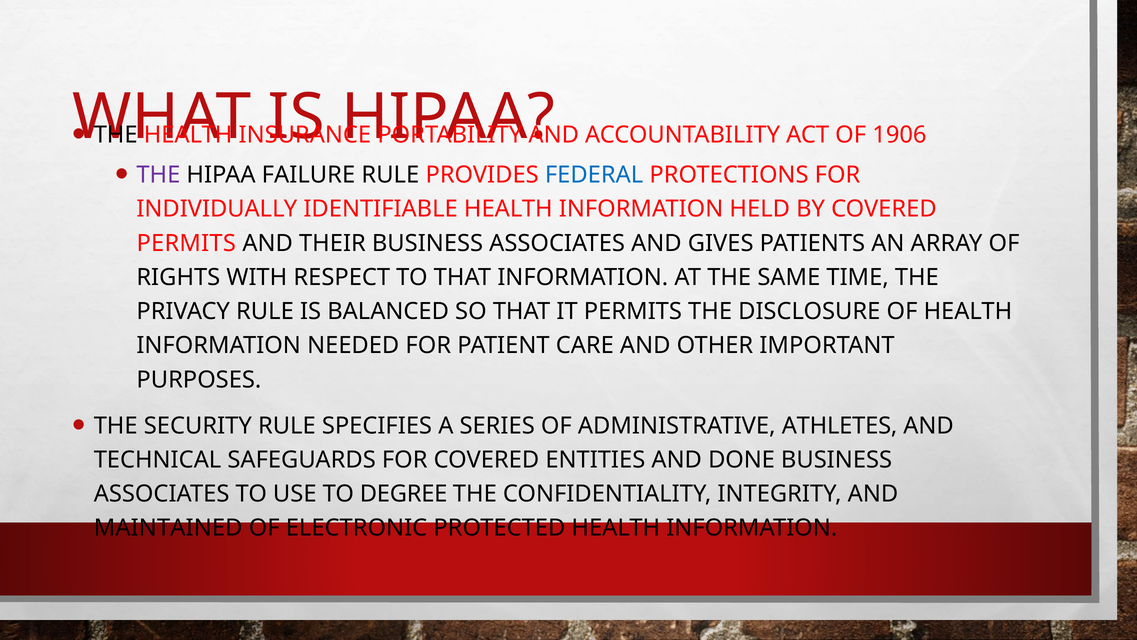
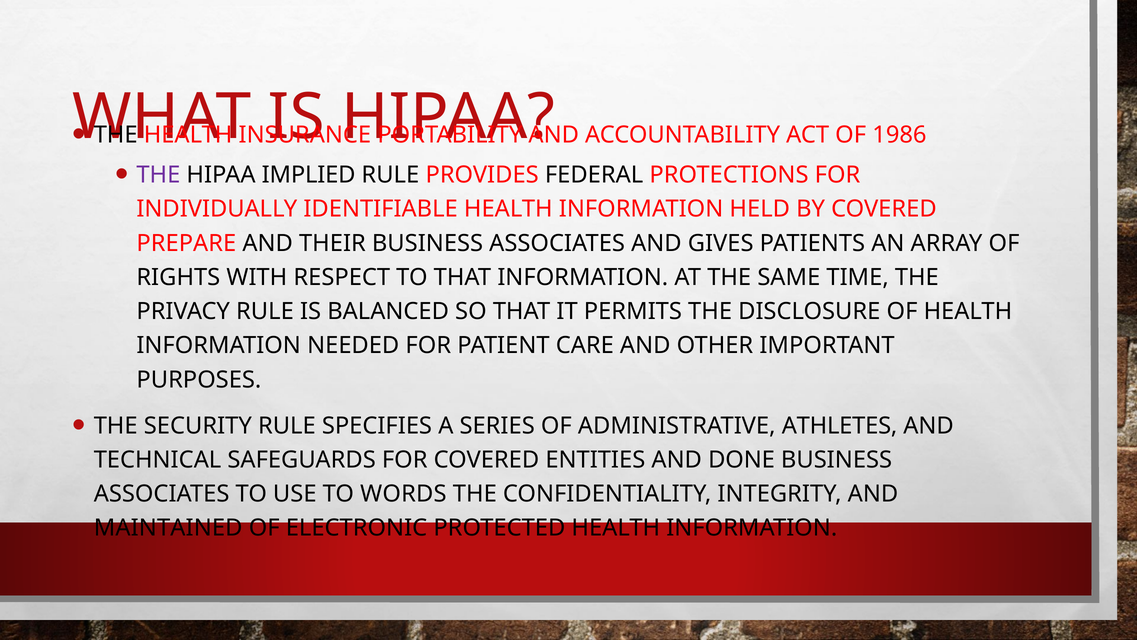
1906: 1906 -> 1986 (899, 135)
FAILURE: FAILURE -> IMPLIED (309, 175)
FEDERAL colour: blue -> black (594, 175)
PERMITS: PERMITS -> PREPARE (186, 243)
DEGREE: DEGREE -> WORDS (403, 494)
